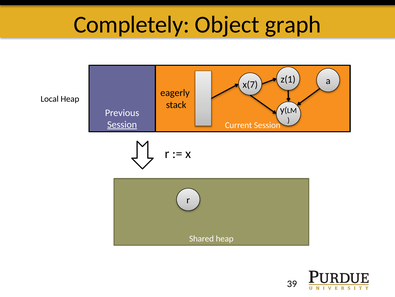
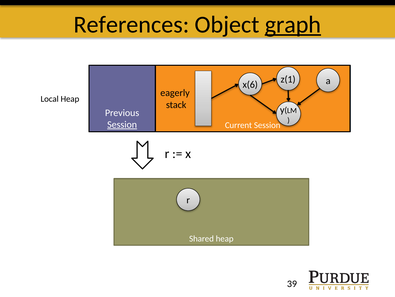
Completely: Completely -> References (131, 25)
graph underline: none -> present (293, 25)
x(7: x(7 -> x(6 (250, 84)
